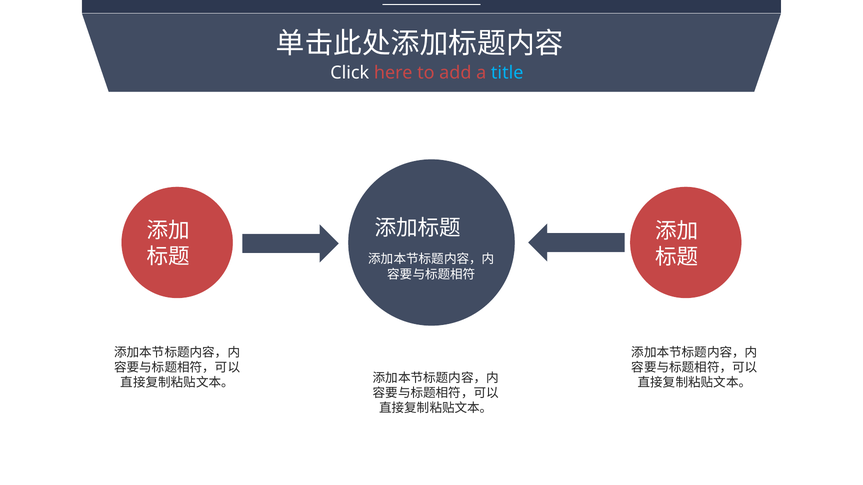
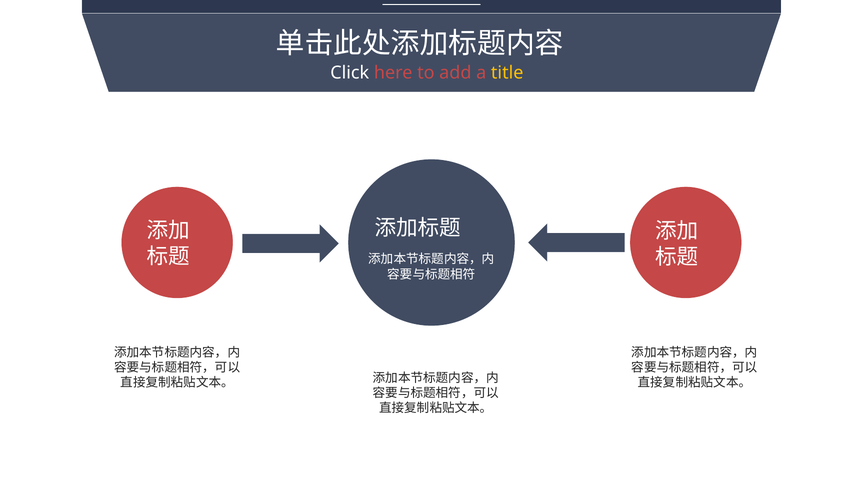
title colour: light blue -> yellow (507, 73)
